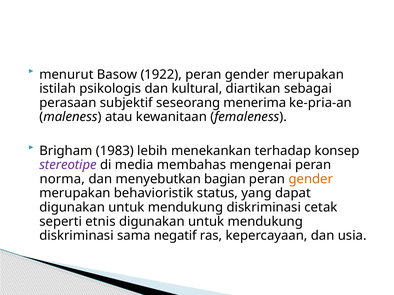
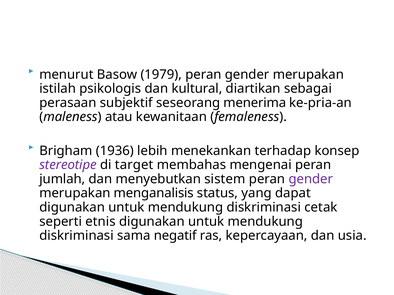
1922: 1922 -> 1979 (161, 75)
1983: 1983 -> 1936 (115, 151)
media: media -> target (134, 165)
norma: norma -> jumlah (62, 179)
bagian: bagian -> sistem (225, 179)
gender colour: orange -> purple (311, 179)
behavioristik: behavioristik -> menganalisis (154, 193)
